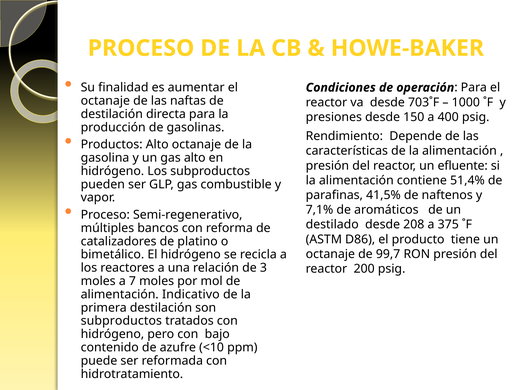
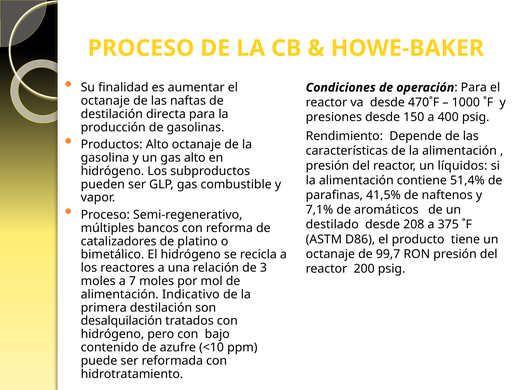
703˚F: 703˚F -> 470˚F (424, 102)
efluente: efluente -> líquidos (463, 166)
subproductos: subproductos -> desalquilación (121, 321)
